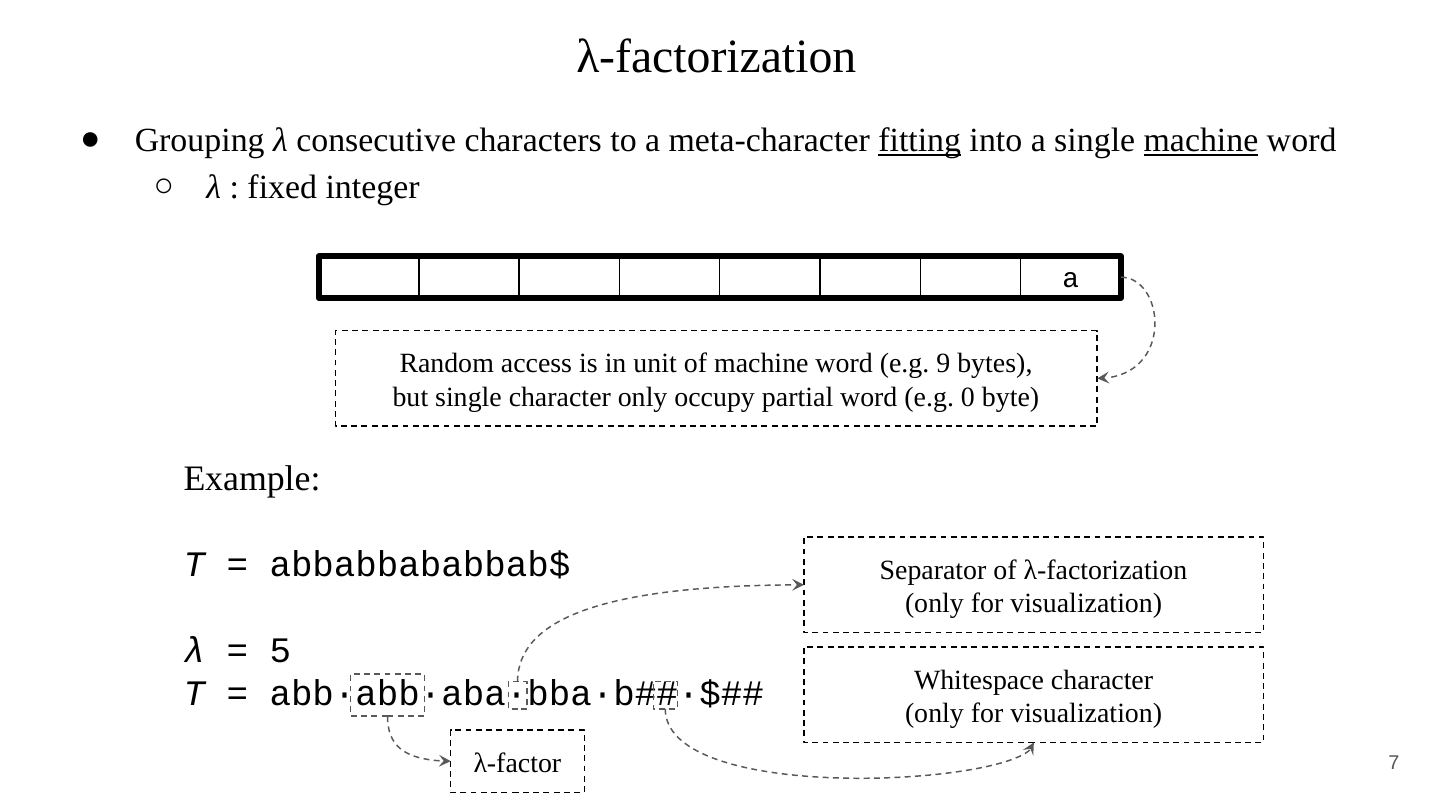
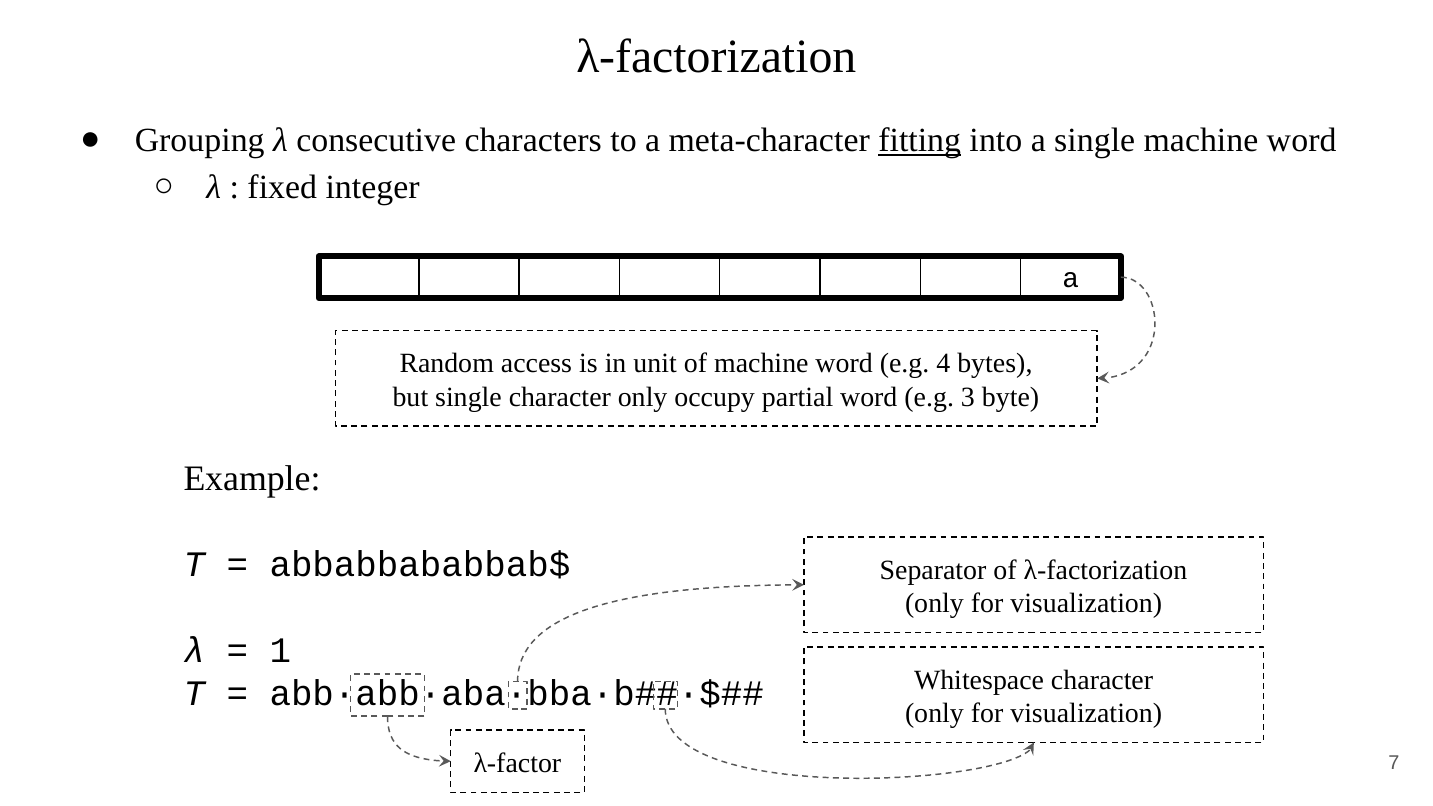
machine underline: present -> none (1201, 140)
9: 9 -> 4 (943, 364)
0: 0 -> 3 (968, 397)
5: 5 -> 1 (280, 651)
